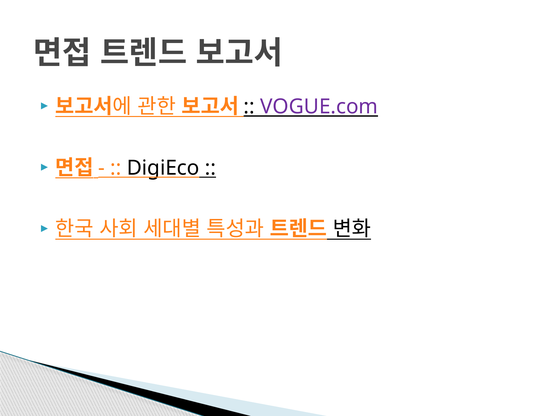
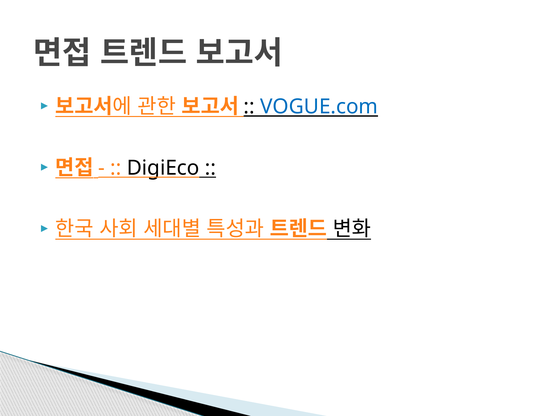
VOGUE.com colour: purple -> blue (319, 106)
